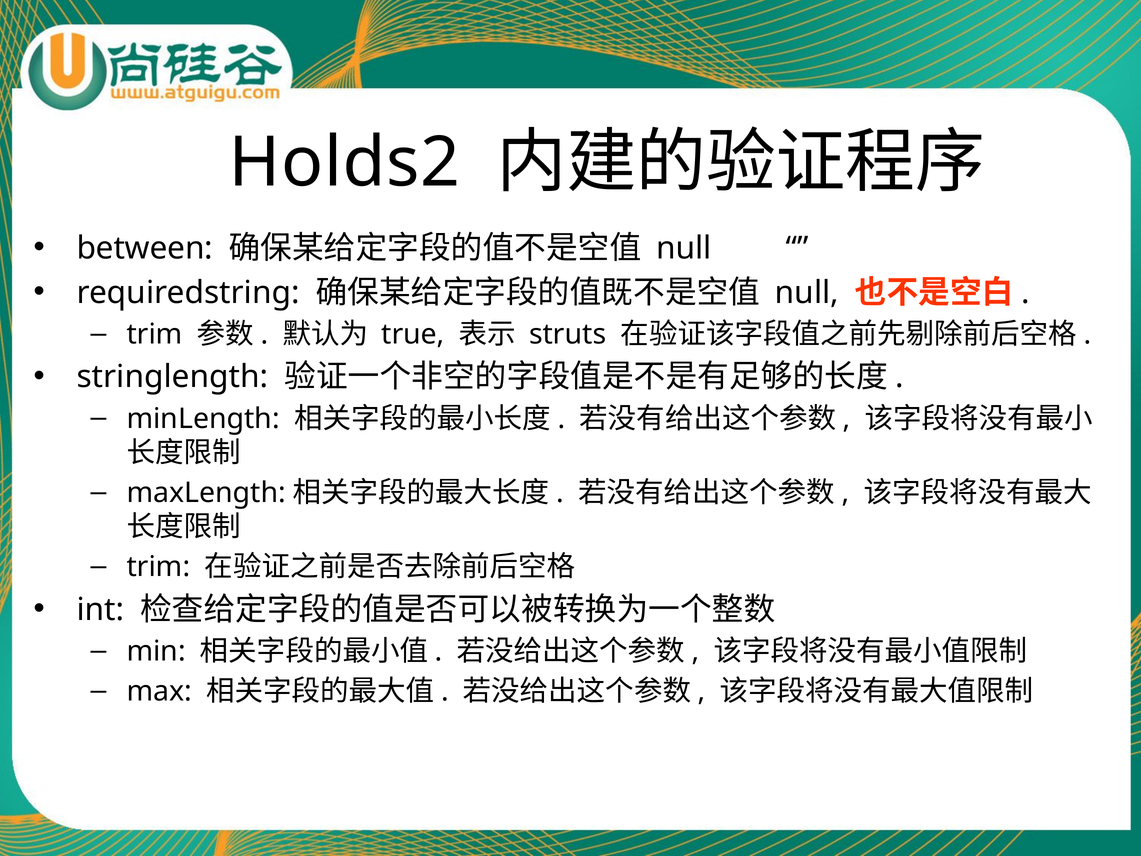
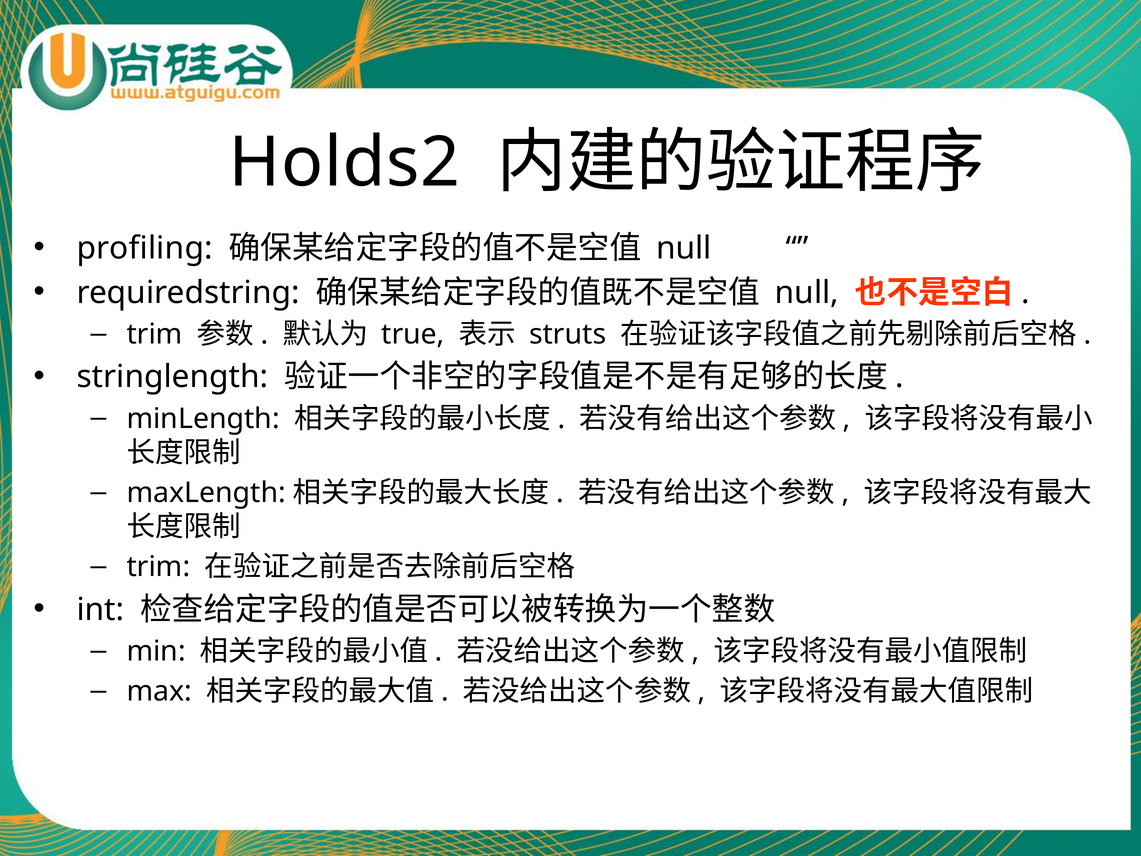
between: between -> profiling (145, 248)
